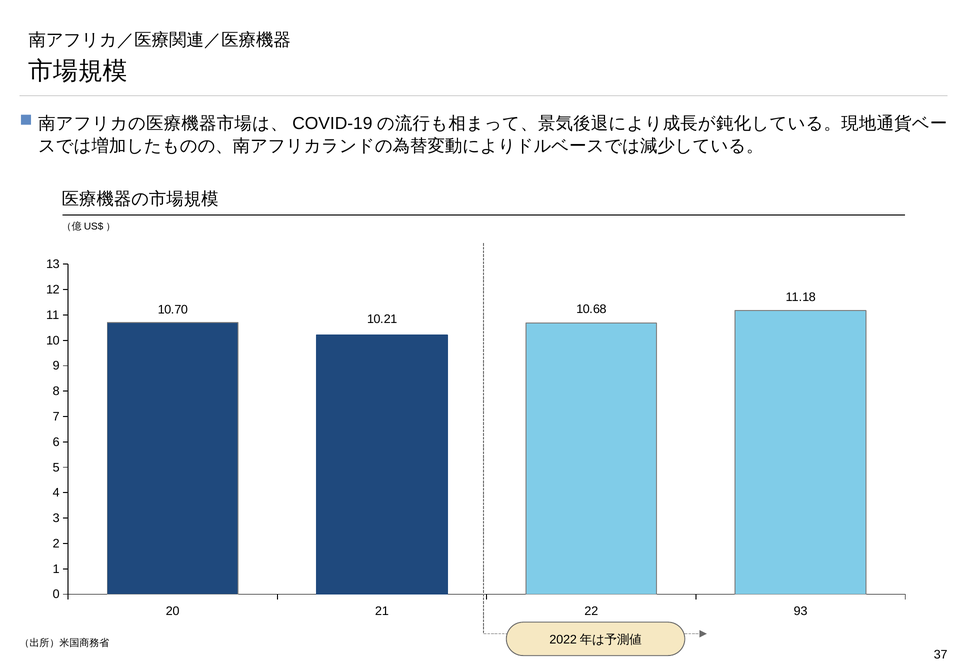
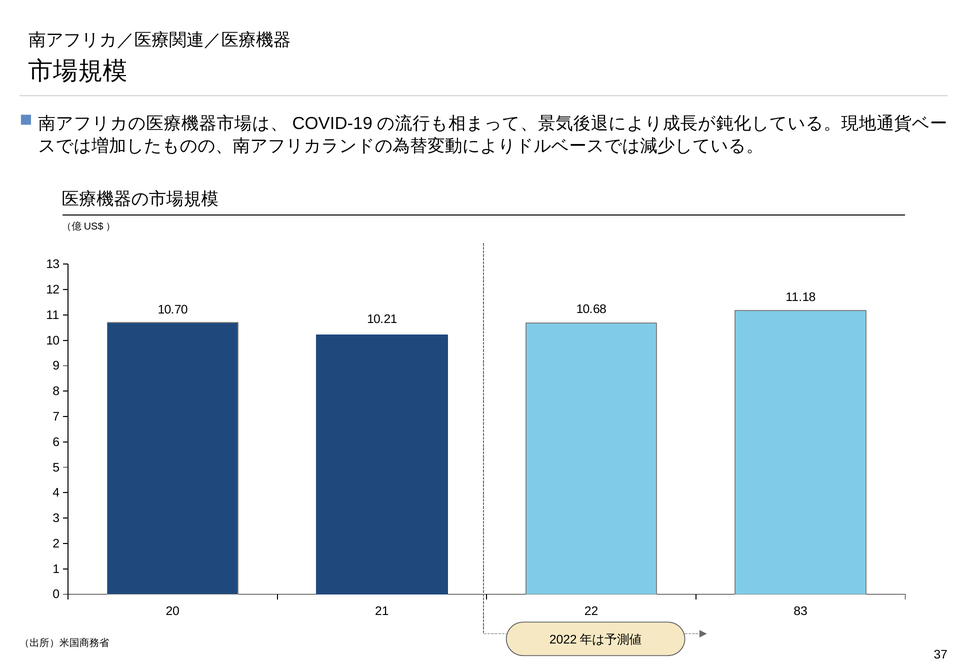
93: 93 -> 83 (801, 611)
